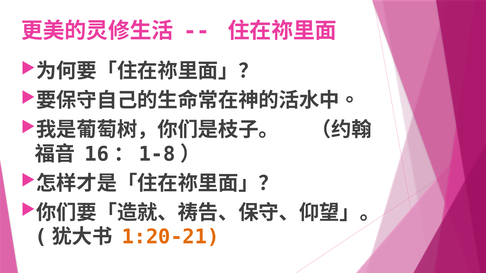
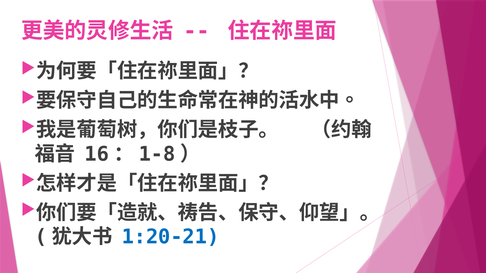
1:20-21 colour: orange -> blue (171, 237)
